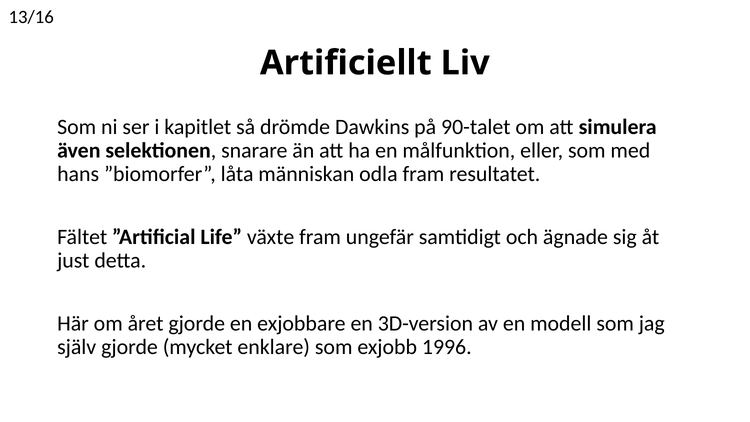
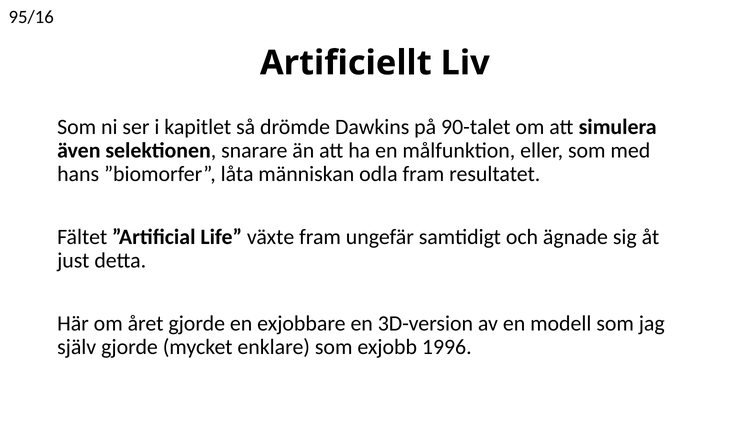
13/16: 13/16 -> 95/16 (31, 17)
